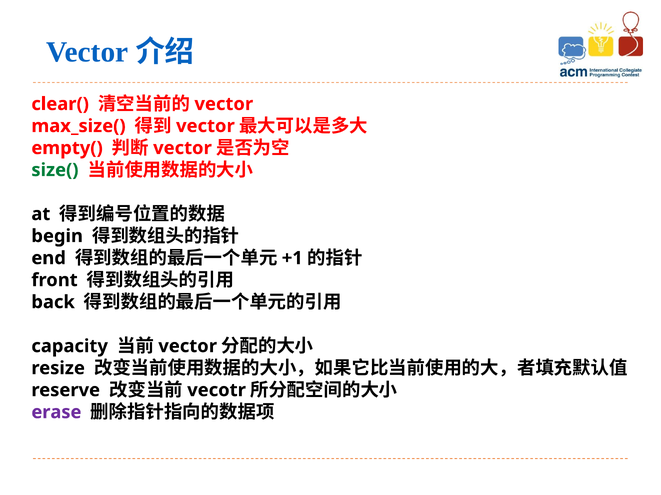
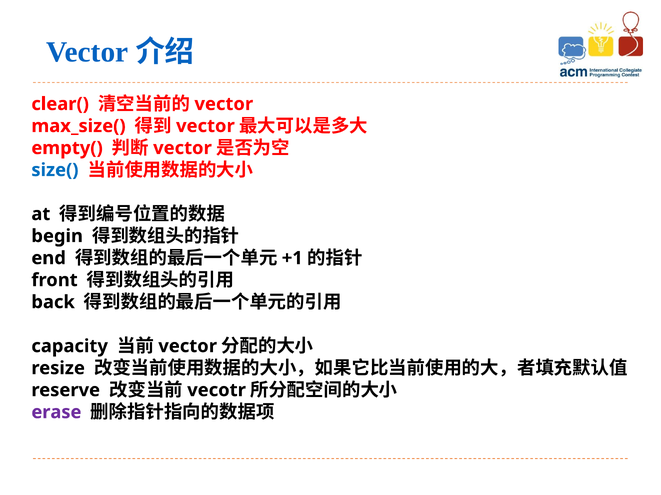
size( colour: green -> blue (55, 170)
